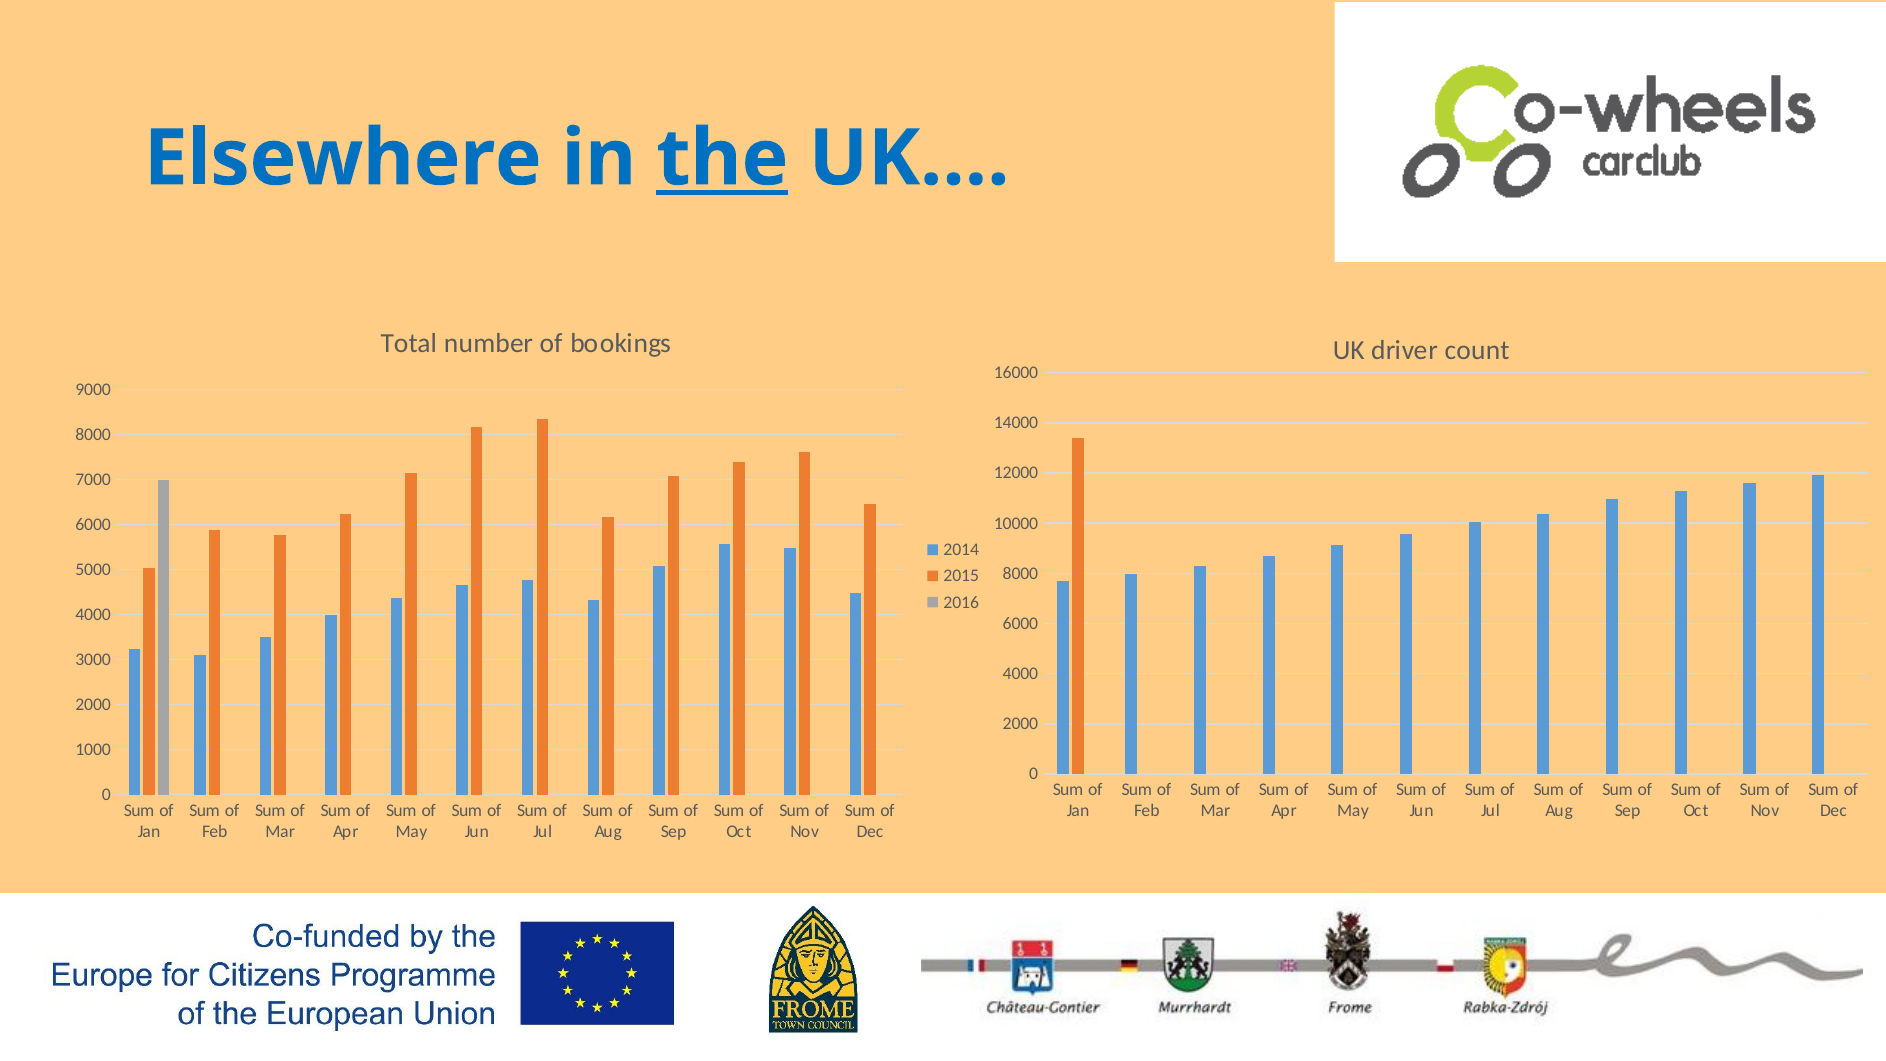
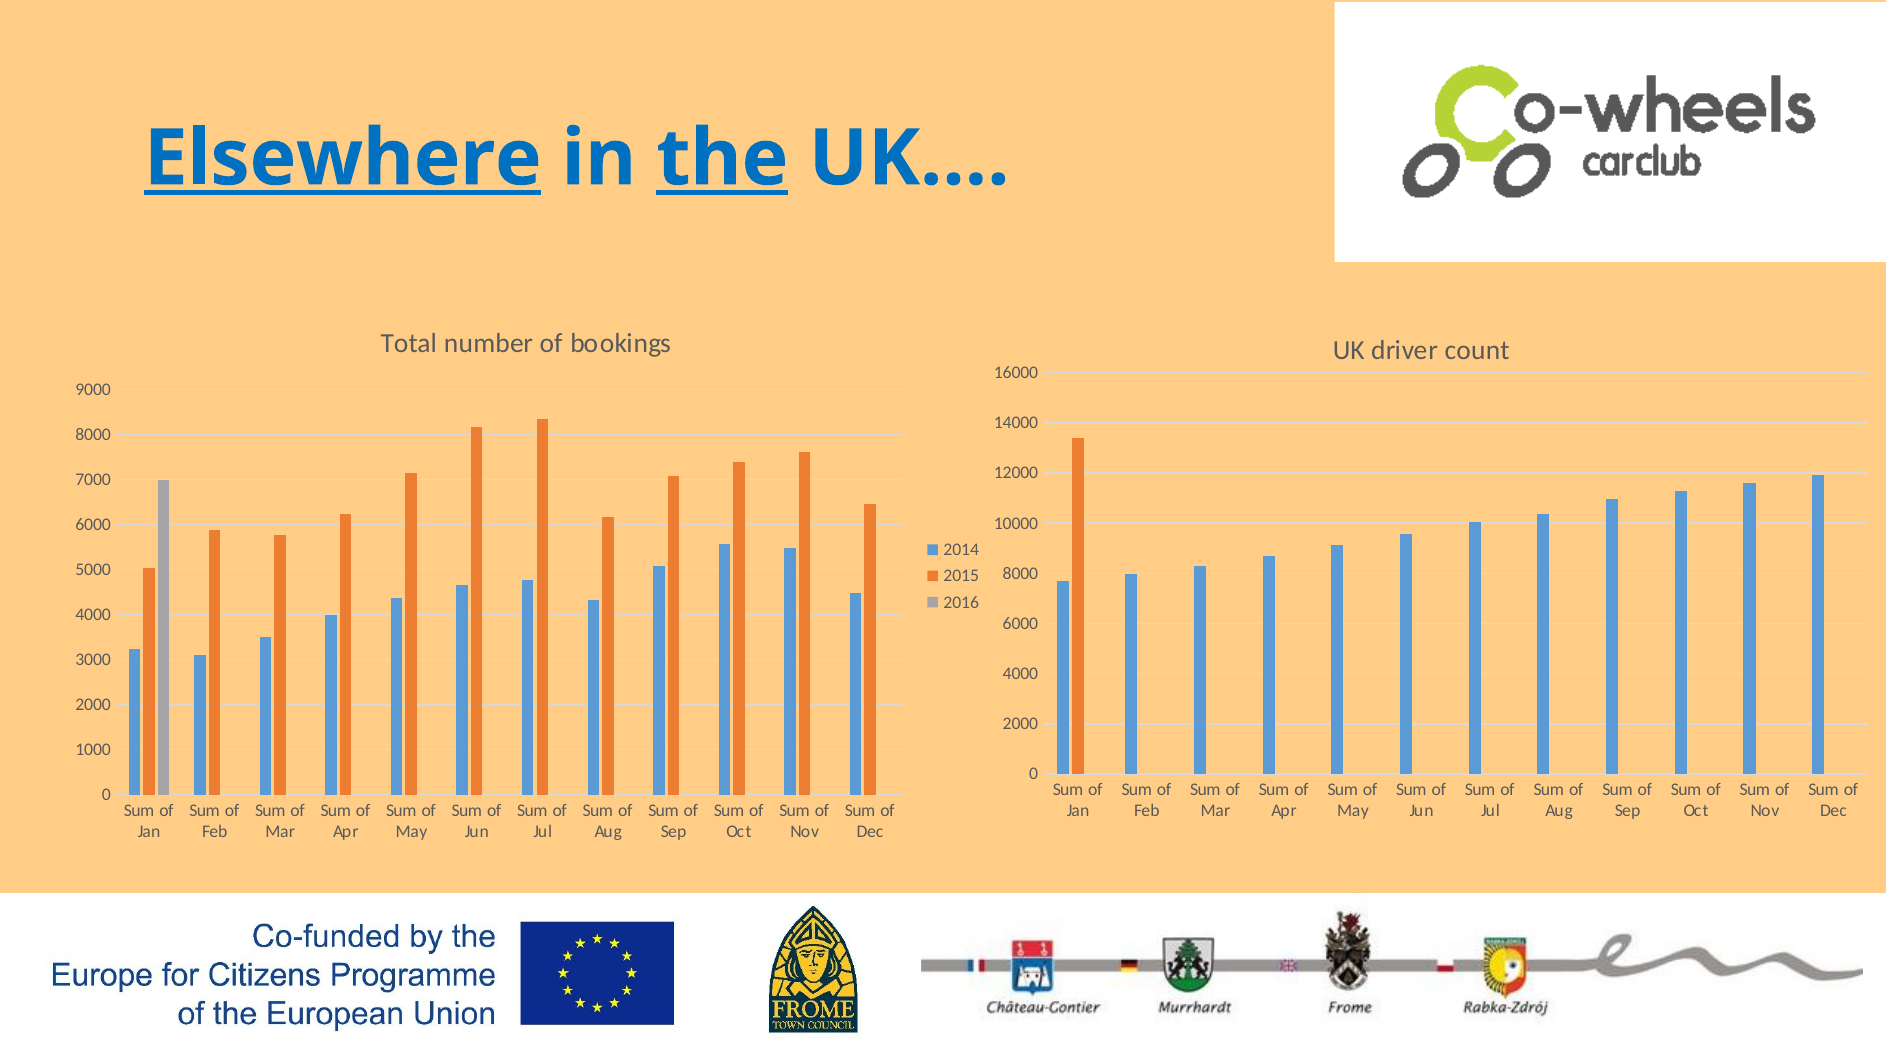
Elsewhere underline: none -> present (343, 158)
